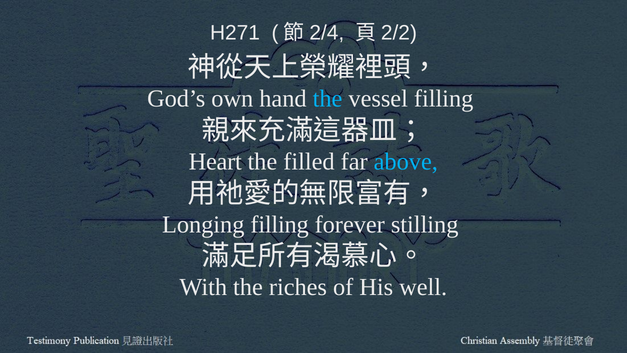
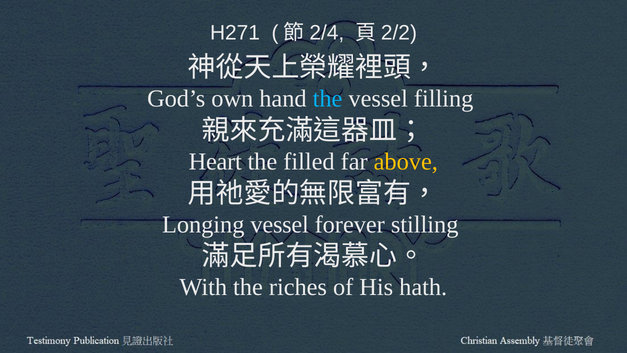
above colour: light blue -> yellow (406, 162)
Longing filling: filling -> vessel (280, 224)
well: well -> hath (423, 287)
